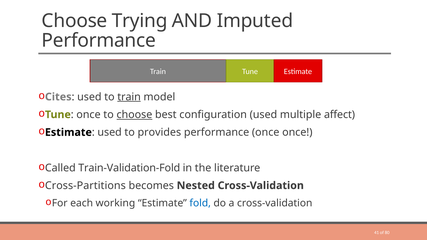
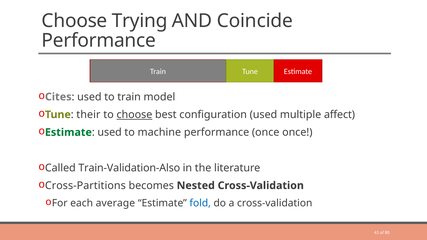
Imputed: Imputed -> Coincide (255, 21)
train underline: present -> none (129, 97)
once: once -> their (88, 115)
Estimate colour: black -> green (68, 132)
provides: provides -> machine (159, 132)
Train-Validation-Fold: Train-Validation-Fold -> Train-Validation-Also (129, 168)
working: working -> average (115, 203)
